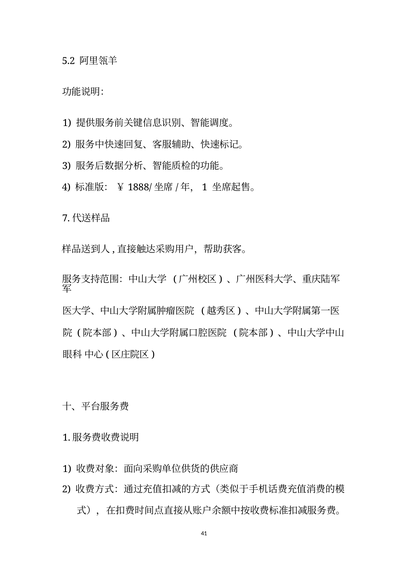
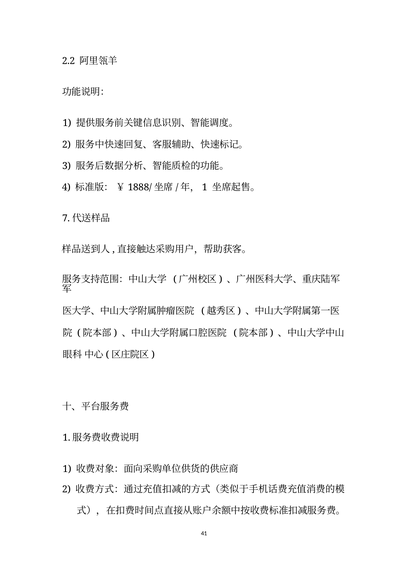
5.2: 5.2 -> 2.2 (68, 61)
